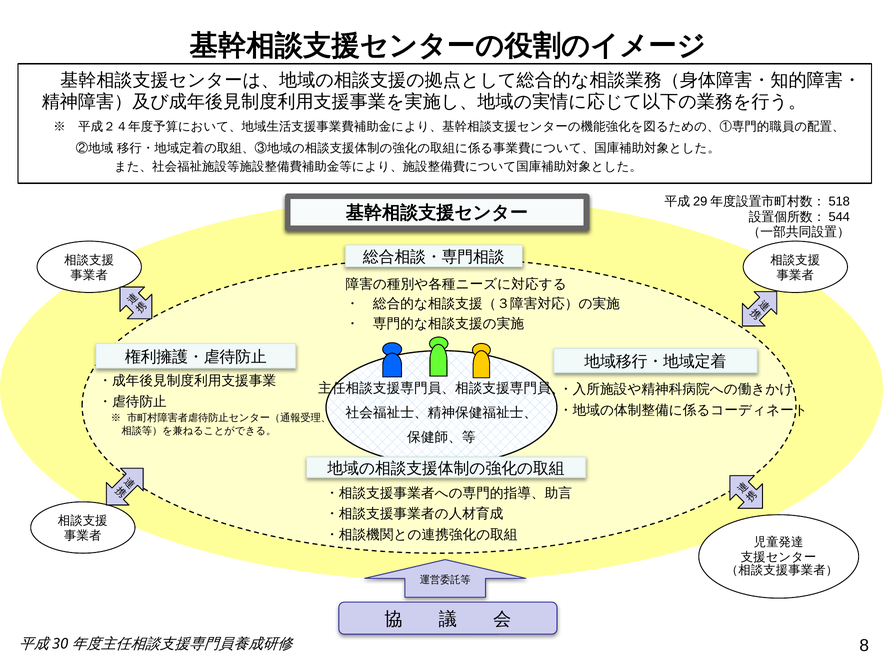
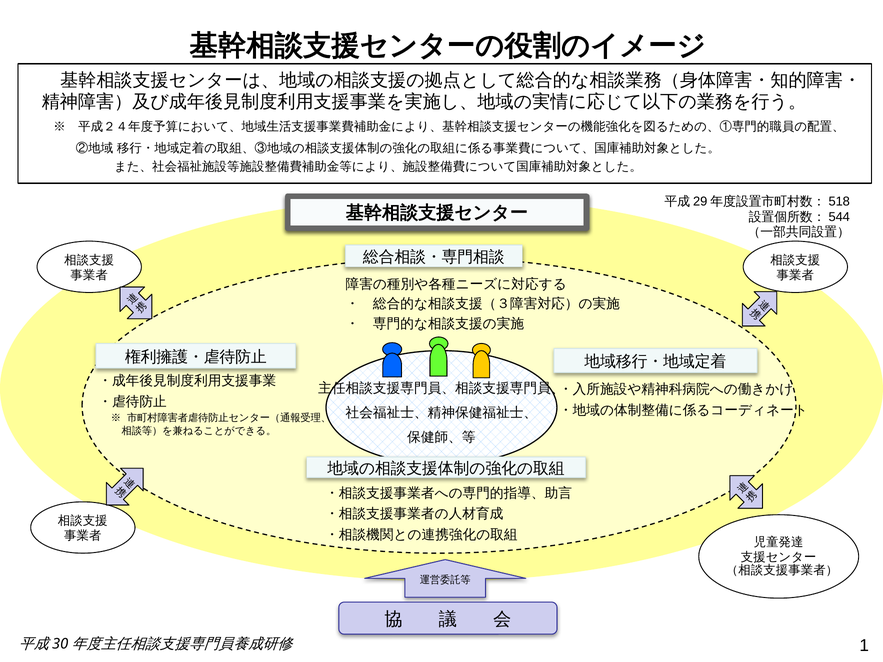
8: 8 -> 1 (864, 646)
